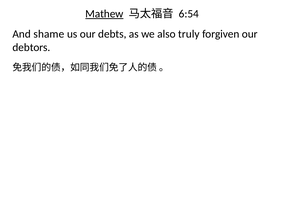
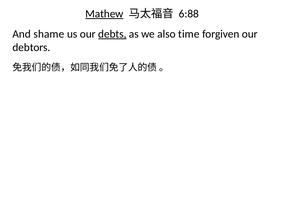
6:54: 6:54 -> 6:88 (189, 14)
debts underline: none -> present (112, 34)
truly: truly -> time (189, 34)
